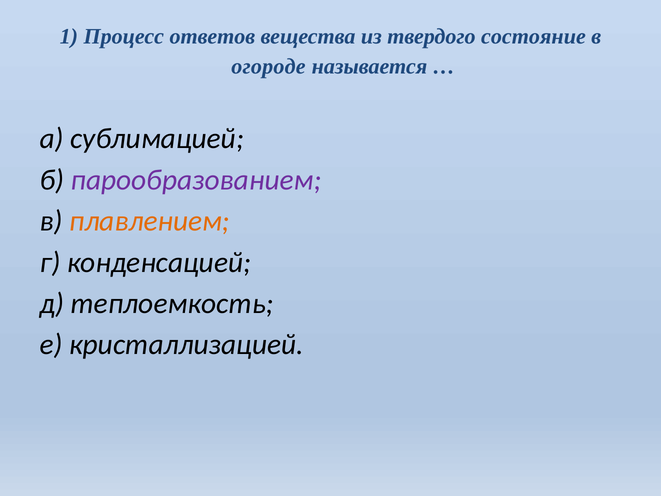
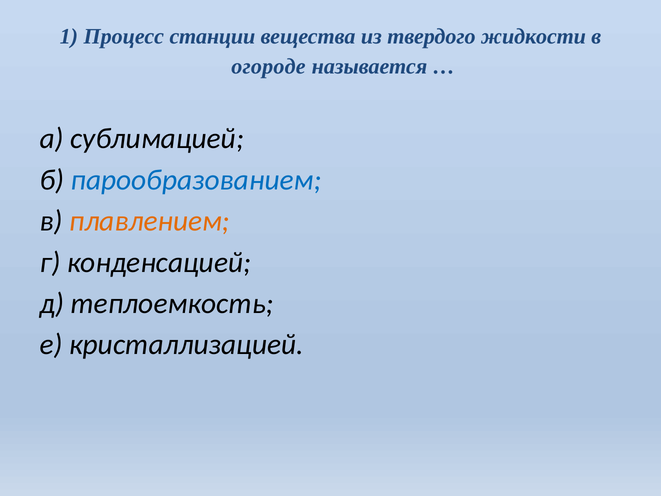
ответов: ответов -> станции (212, 36)
состояние: состояние -> жидкости (534, 36)
парообразованием colour: purple -> blue (196, 180)
